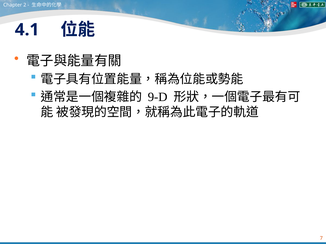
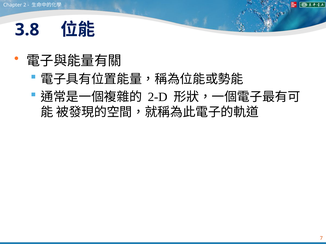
4.1: 4.1 -> 3.8 (27, 30)
9-D: 9-D -> 2-D (158, 97)
